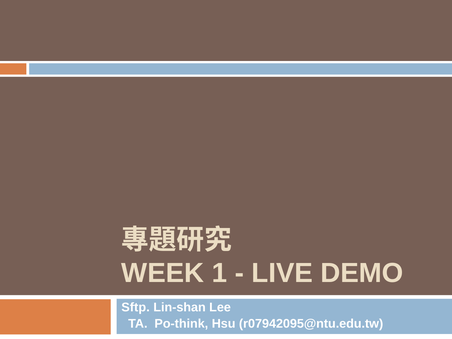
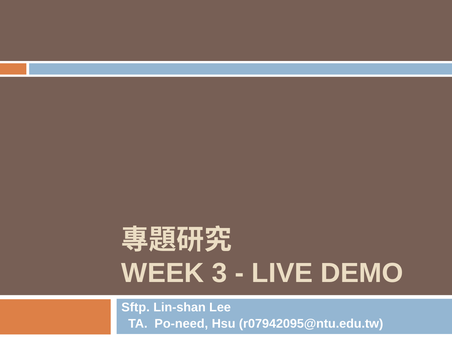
1: 1 -> 3 (219, 273)
Po-think: Po-think -> Po-need (181, 324)
